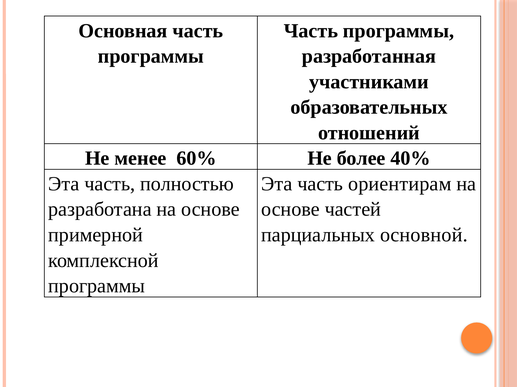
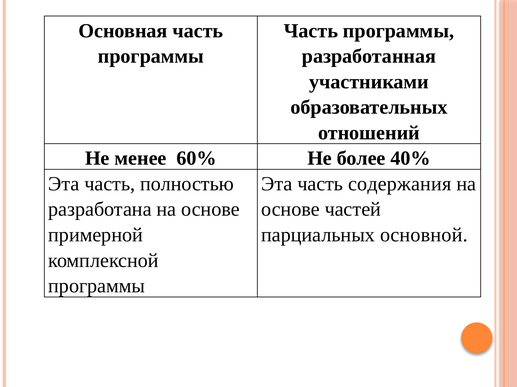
ориентирам: ориентирам -> содержания (400, 184)
